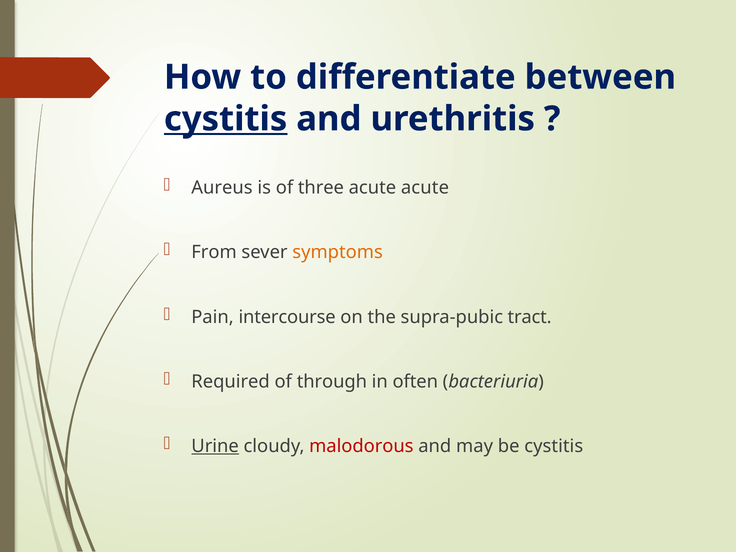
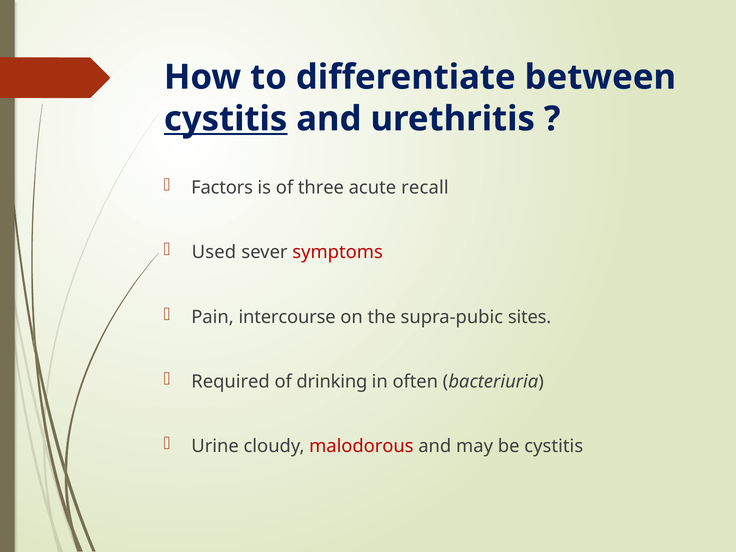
Aureus: Aureus -> Factors (222, 188)
acute acute: acute -> recall (425, 188)
From: From -> Used (214, 252)
symptoms colour: orange -> red (338, 252)
tract: tract -> sites (530, 317)
through: through -> drinking (332, 382)
Urine underline: present -> none (215, 446)
